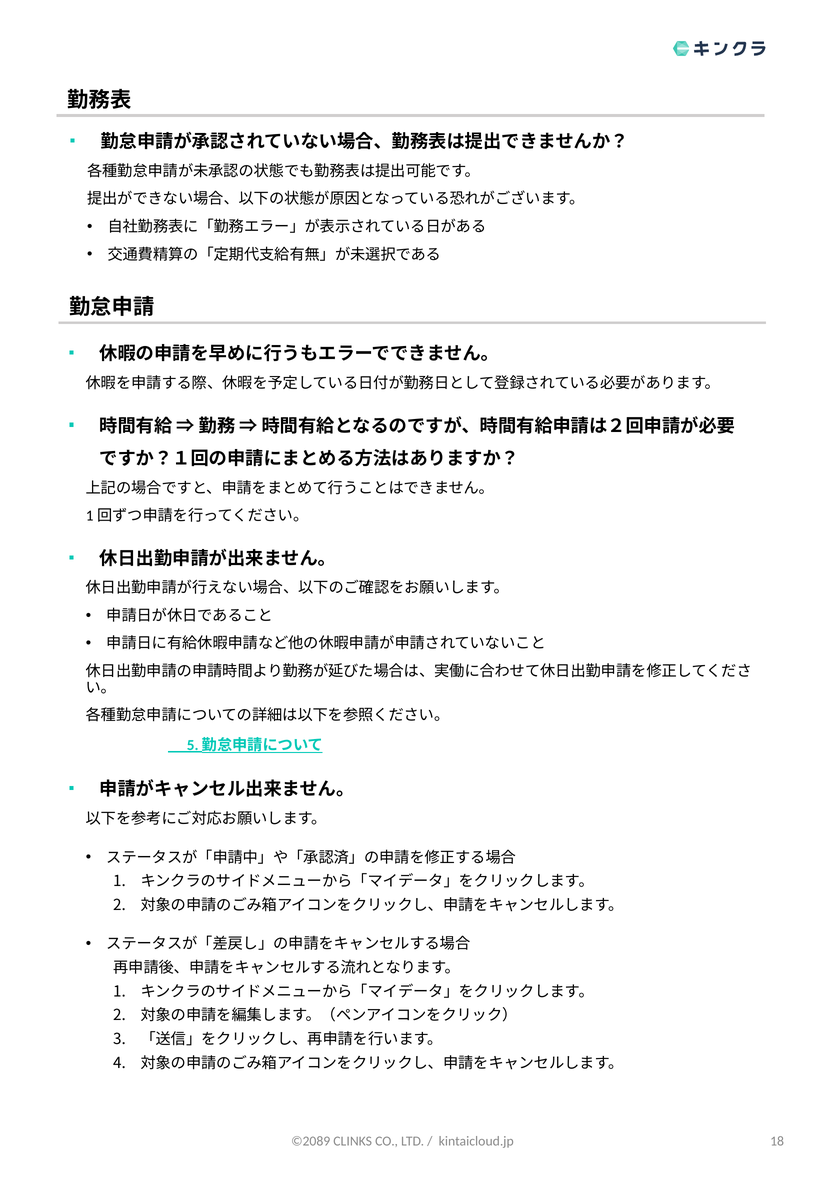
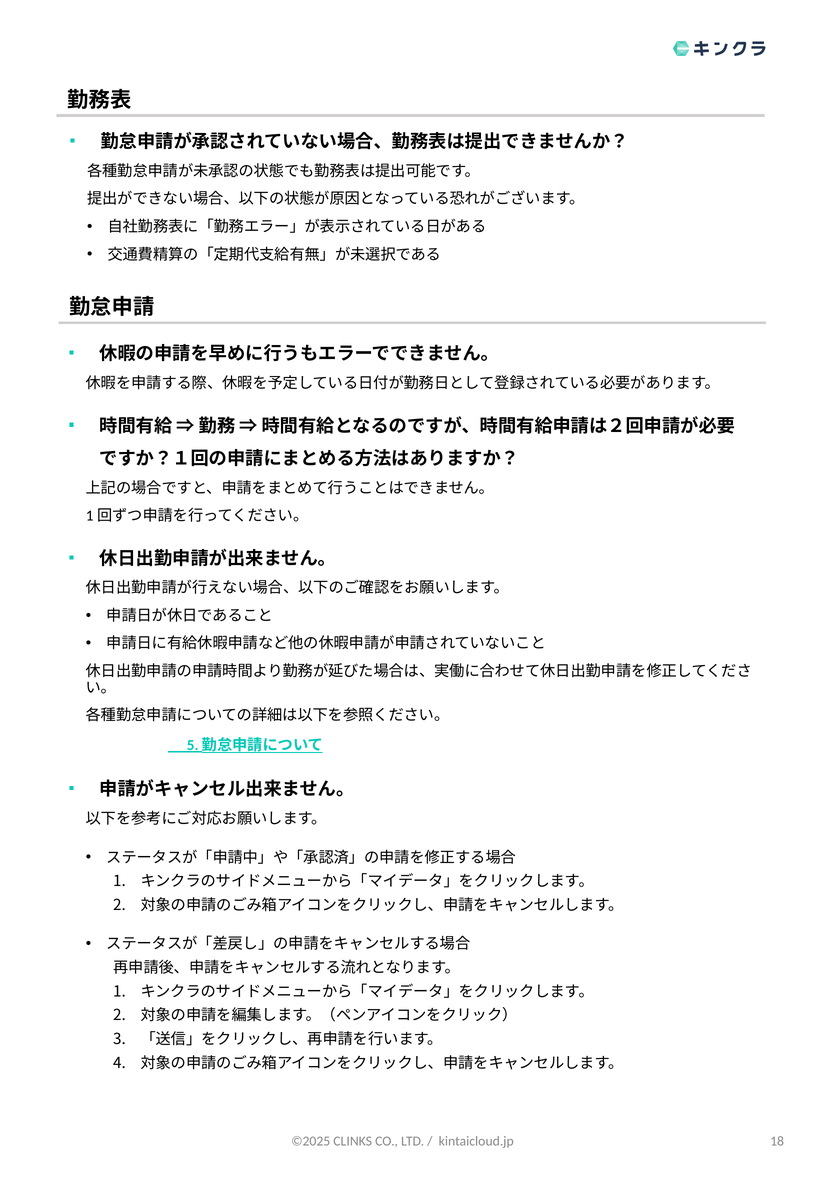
©2089: ©2089 -> ©2025 (311, 1142)
